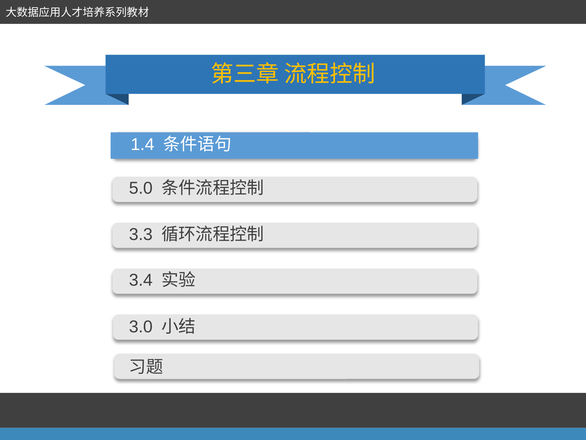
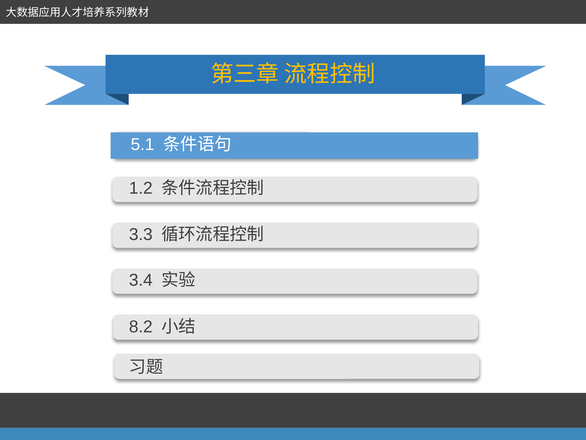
1.4: 1.4 -> 5.1 (143, 144)
5.0: 5.0 -> 1.2 (141, 188)
3.0: 3.0 -> 8.2 (141, 326)
